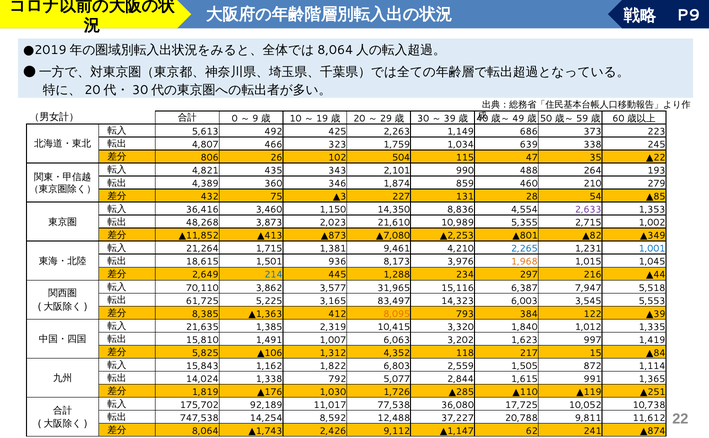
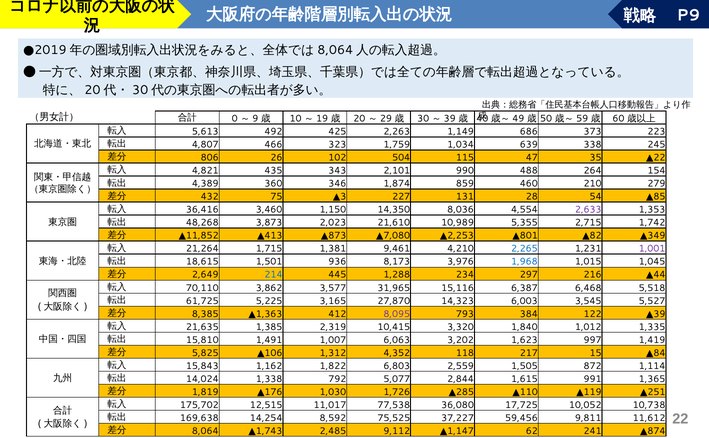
193: 193 -> 154 (656, 171)
8,836: 8,836 -> 8,036 (461, 210)
1,002: 1,002 -> 1,742 (652, 223)
1,001 colour: blue -> purple (652, 249)
1,968 colour: orange -> blue (524, 262)
7,947: 7,947 -> 6,468 (588, 288)
83,497: 83,497 -> 27,870 (394, 301)
5,553: 5,553 -> 5,527 (652, 301)
8,095 colour: orange -> purple (397, 314)
92,189: 92,189 -> 12,515 (266, 405)
747,538: 747,538 -> 169,638 (199, 418)
12,488: 12,488 -> 75,525 (394, 418)
20,788: 20,788 -> 59,456 (521, 418)
2,426: 2,426 -> 2,485 (333, 431)
